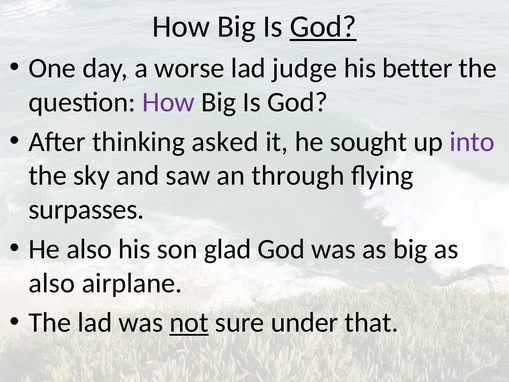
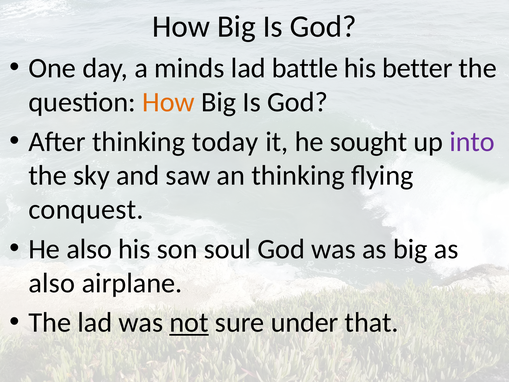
God underline: present -> none (323, 27)
worse: worse -> minds (189, 68)
judge: judge -> battle (305, 68)
How colour: purple -> orange (168, 102)
asked: asked -> today (225, 142)
an through: through -> thinking (298, 175)
surpasses: surpasses -> conquest (86, 209)
glad: glad -> soul (228, 249)
